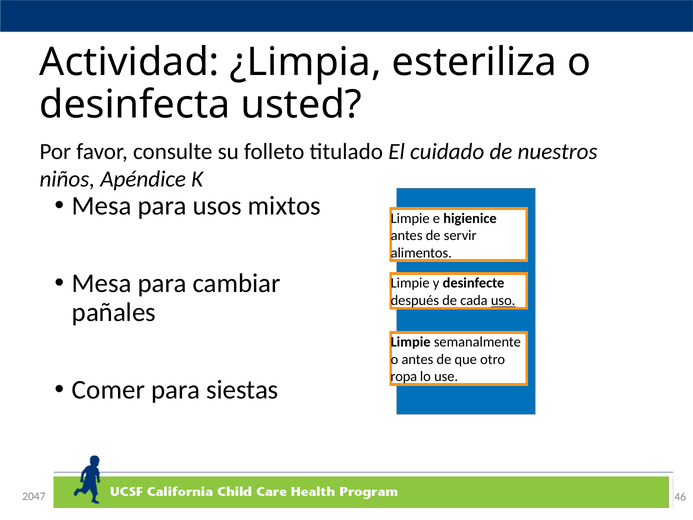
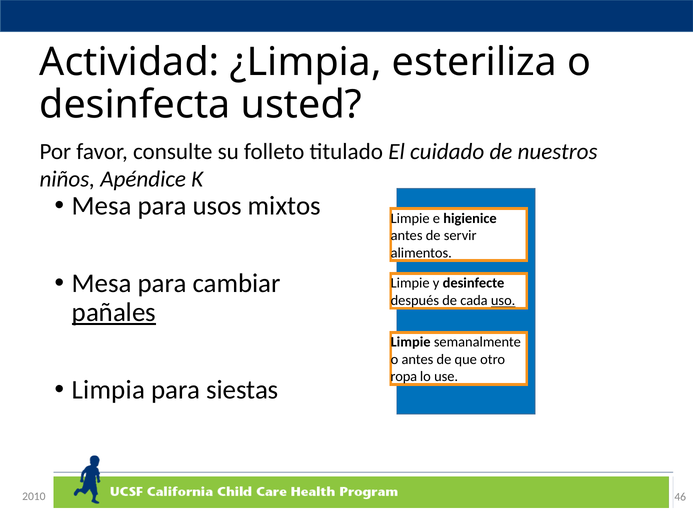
pañales underline: none -> present (114, 312)
Comer: Comer -> Limpia (108, 390)
2047: 2047 -> 2010 (34, 496)
